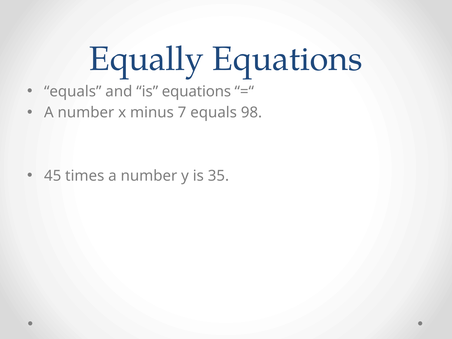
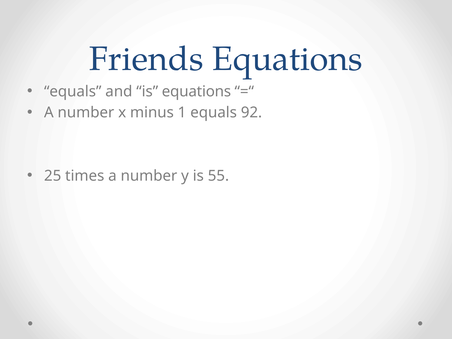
Equally: Equally -> Friends (146, 59)
7: 7 -> 1 (182, 113)
98: 98 -> 92 (251, 113)
45: 45 -> 25 (53, 176)
35: 35 -> 55 (218, 176)
